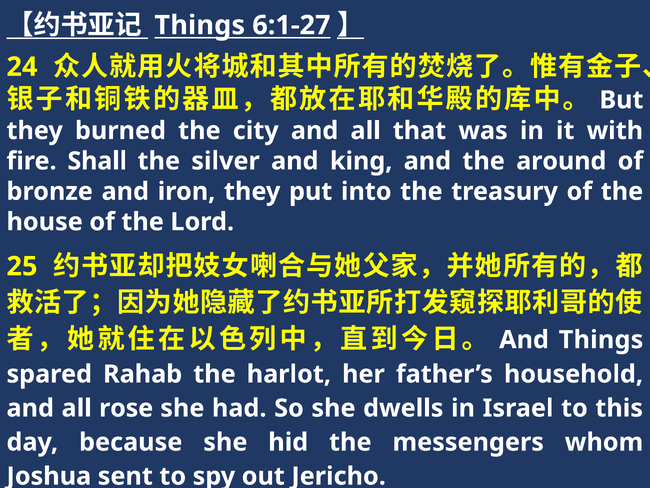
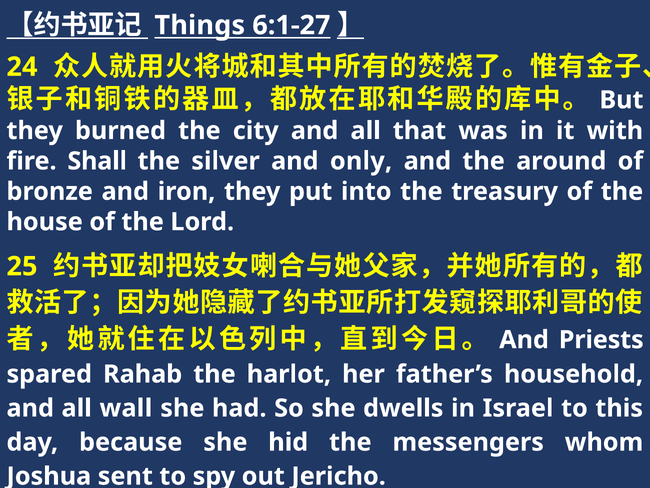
king: king -> only (361, 161)
And Things: Things -> Priests (601, 340)
rose: rose -> wall (126, 408)
